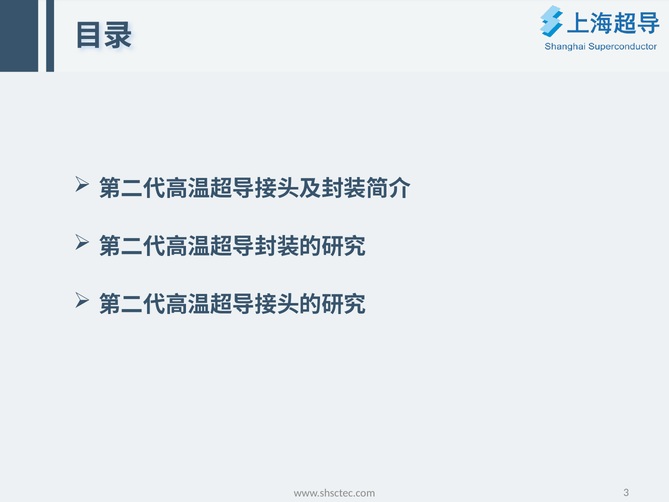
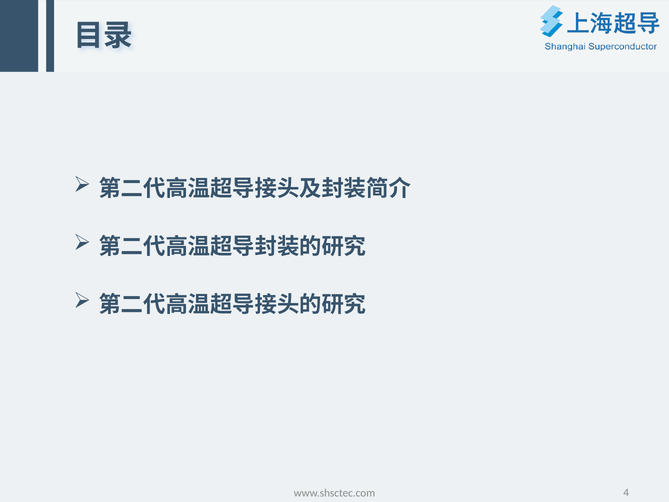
3: 3 -> 4 (626, 493)
